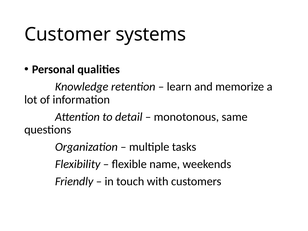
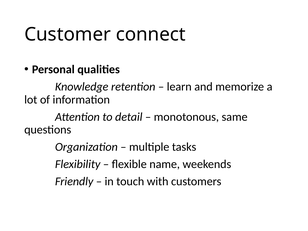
systems: systems -> connect (151, 34)
